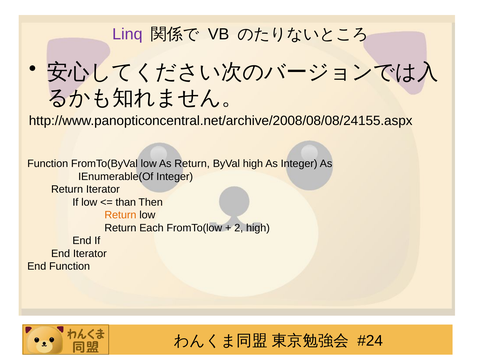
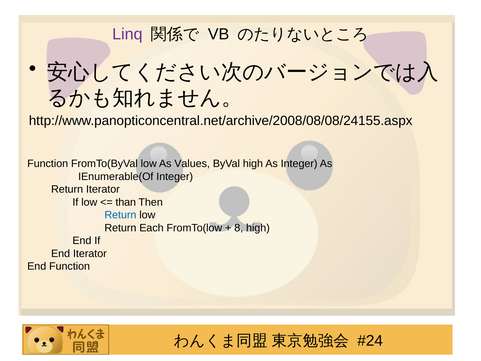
As Return: Return -> Values (192, 164)
Return colour: orange -> blue (120, 215)
2: 2 -> 8 (239, 228)
